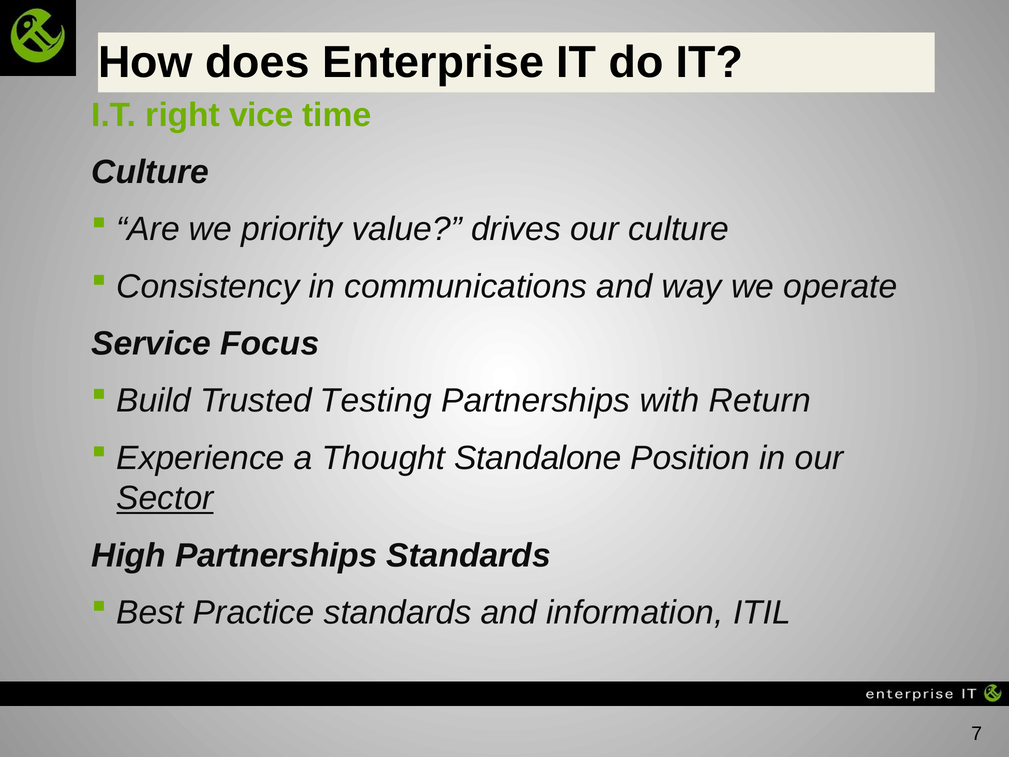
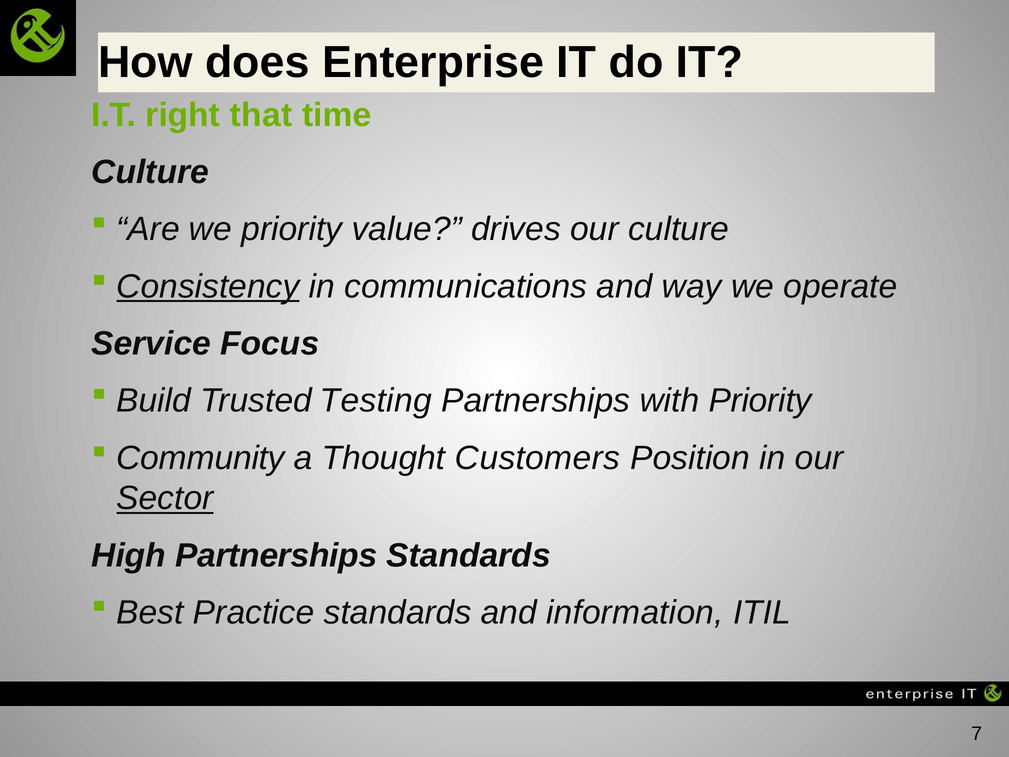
vice: vice -> that (261, 115)
Consistency underline: none -> present (208, 286)
with Return: Return -> Priority (760, 401)
Experience: Experience -> Community (201, 458)
Standalone: Standalone -> Customers (538, 458)
